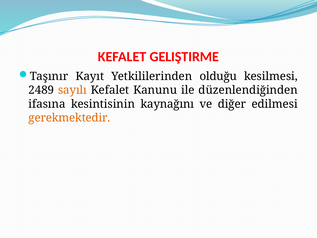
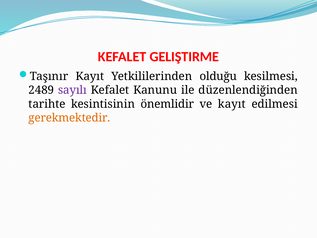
sayılı colour: orange -> purple (73, 90)
ifasına: ifasına -> tarihte (47, 104)
kaynağını: kaynağını -> önemlidir (167, 104)
ve diğer: diğer -> kayıt (232, 104)
